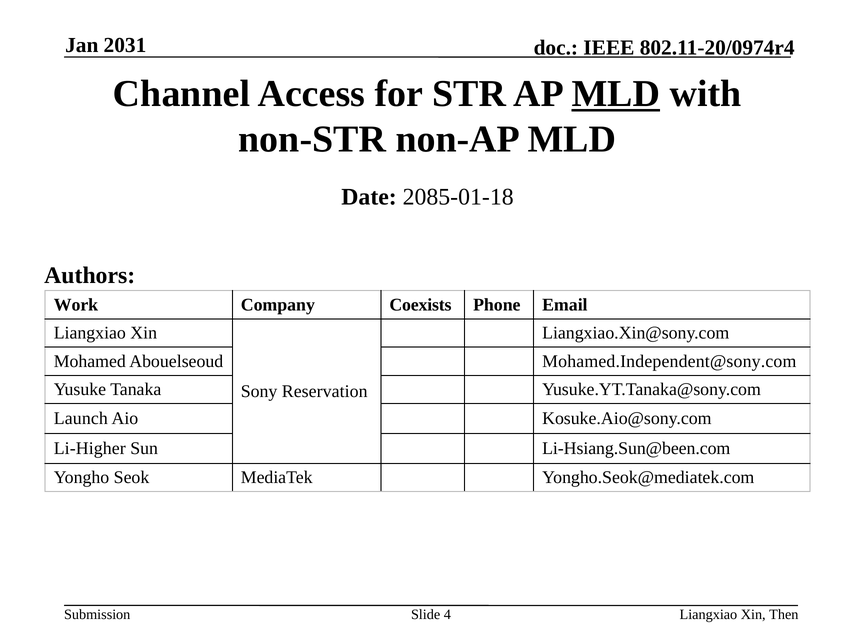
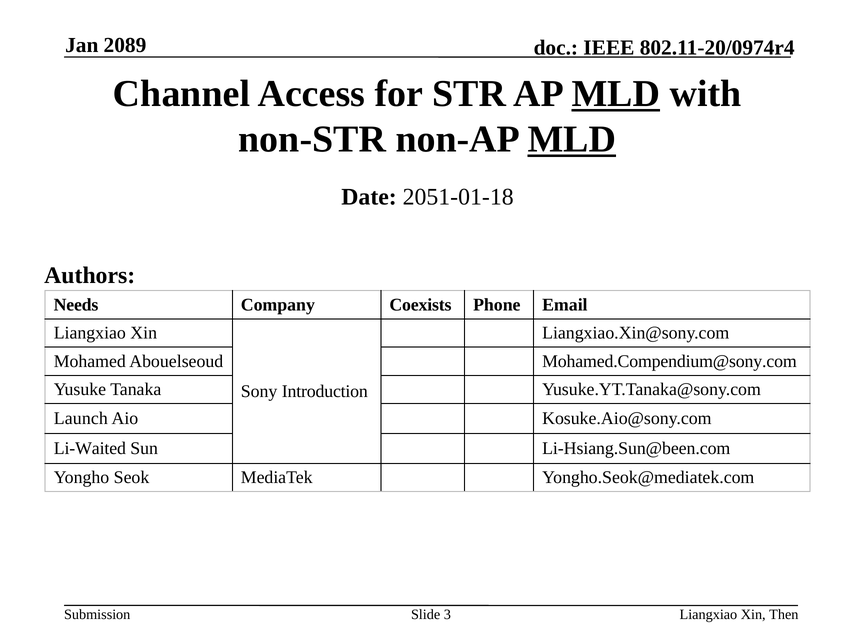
2031: 2031 -> 2089 (125, 45)
MLD underline: none -> present (572, 139)
2085-01-18: 2085-01-18 -> 2051-01-18 (458, 197)
Work: Work -> Needs (76, 305)
Mohamed.Independent@sony.com: Mohamed.Independent@sony.com -> Mohamed.Compendium@sony.com (669, 361)
Reservation: Reservation -> Introduction (325, 391)
Li-Higher: Li-Higher -> Li-Waited (90, 449)
4: 4 -> 3 (447, 615)
